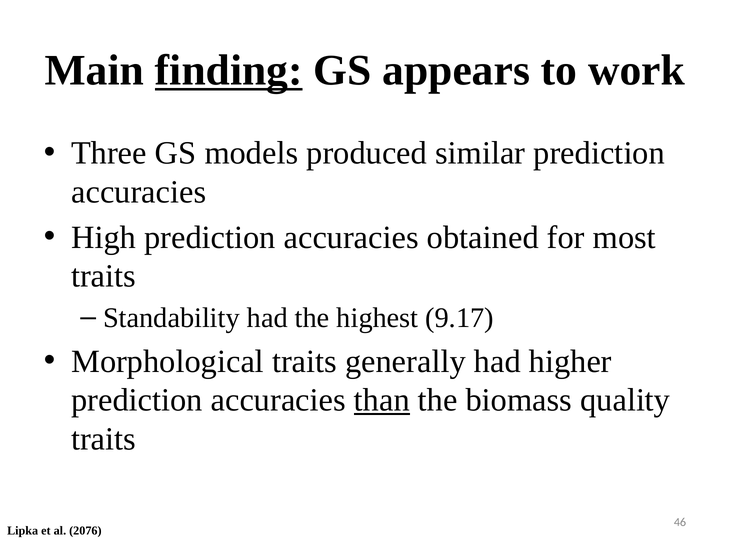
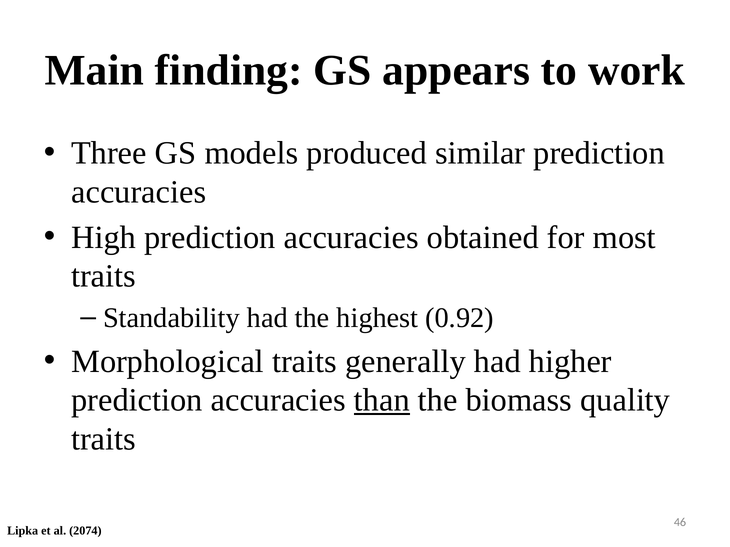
finding underline: present -> none (229, 71)
9.17: 9.17 -> 0.92 (460, 318)
2076: 2076 -> 2074 (85, 531)
